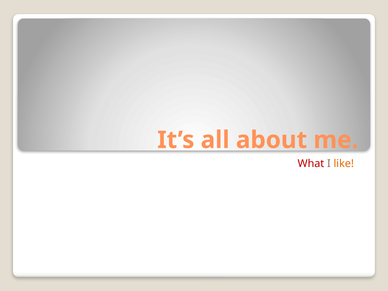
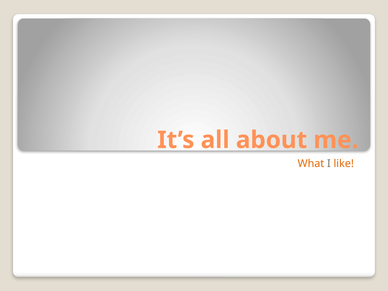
What colour: red -> orange (311, 164)
